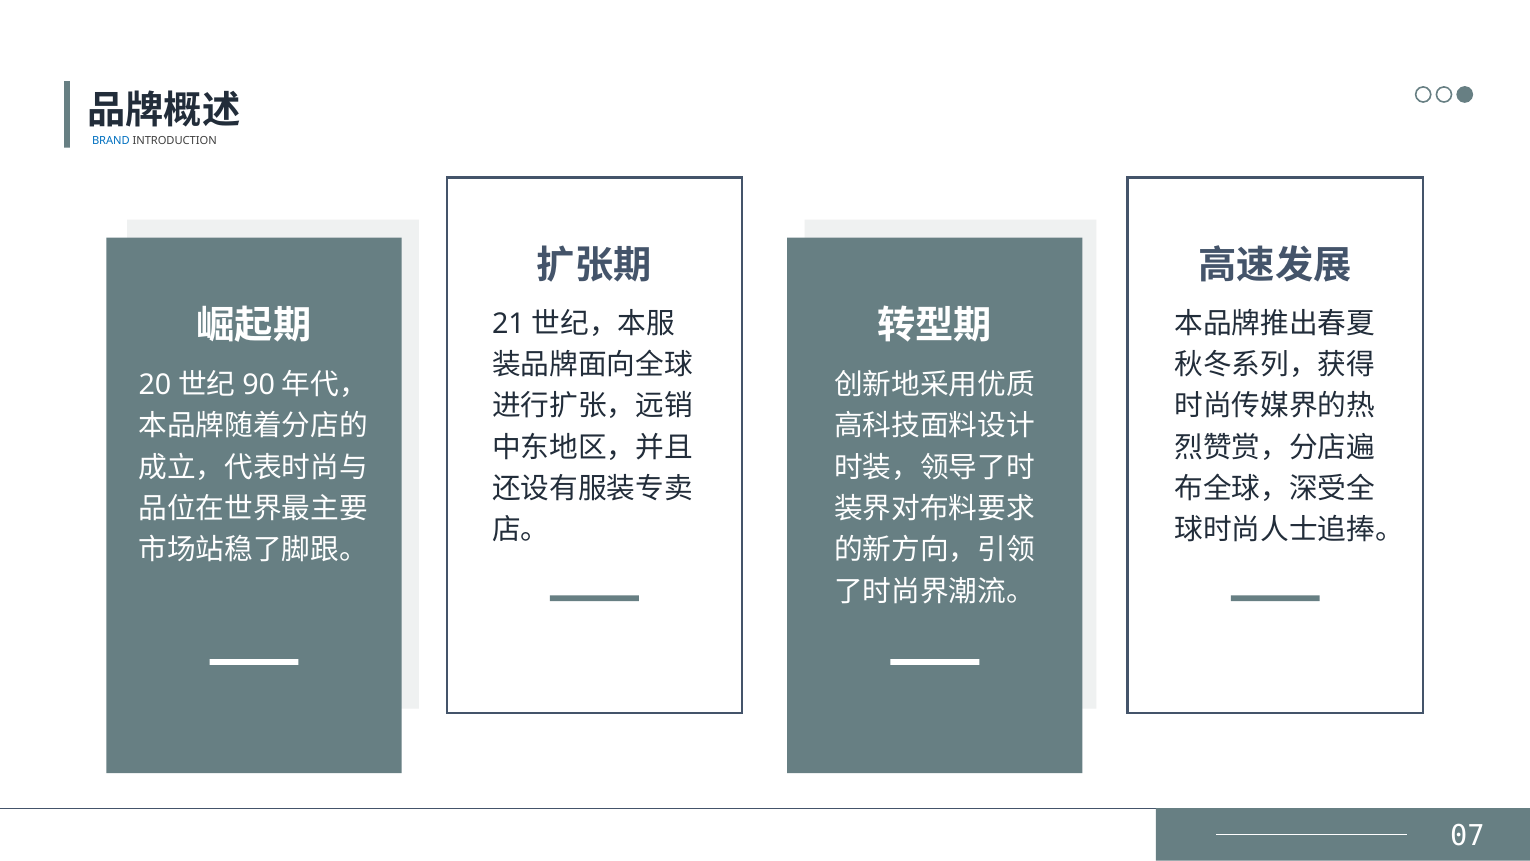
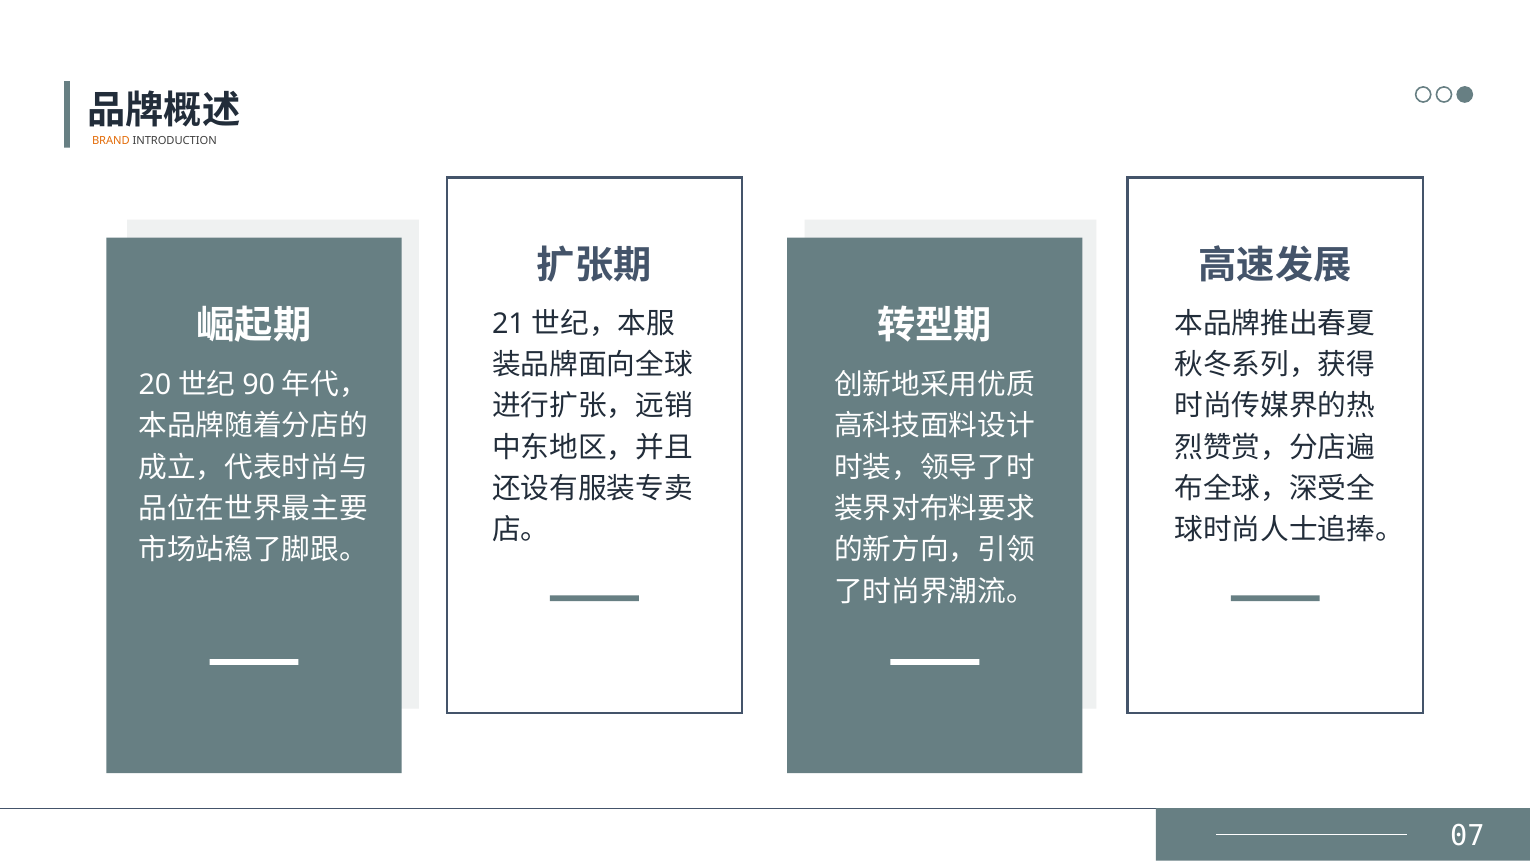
BRAND colour: blue -> orange (111, 140)
